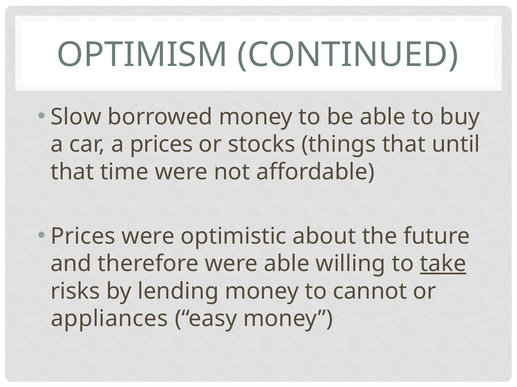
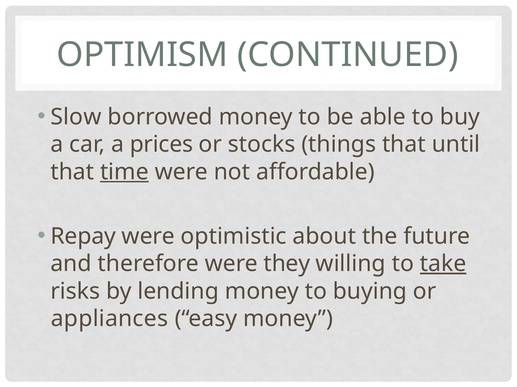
time underline: none -> present (124, 172)
Prices: Prices -> Repay (83, 237)
were able: able -> they (287, 264)
cannot: cannot -> buying (370, 292)
